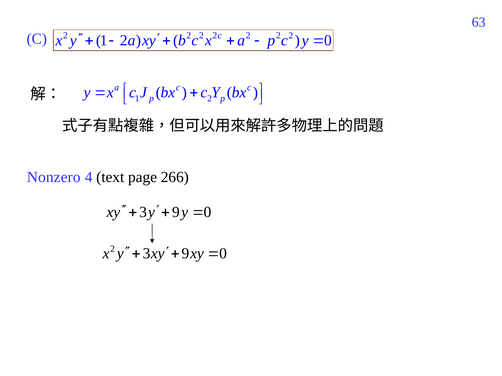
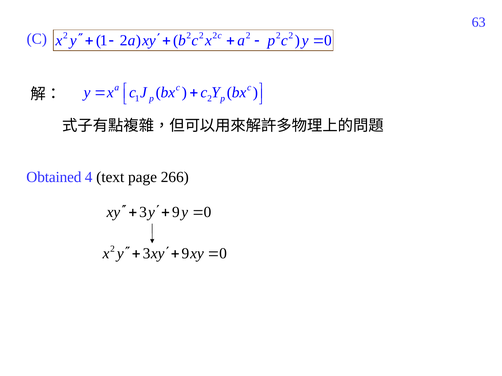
Nonzero: Nonzero -> Obtained (54, 177)
